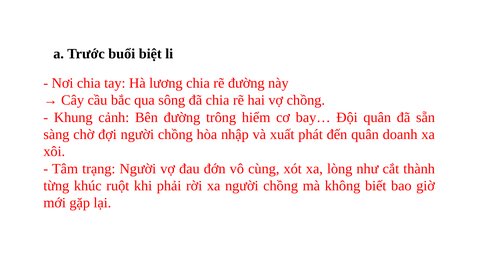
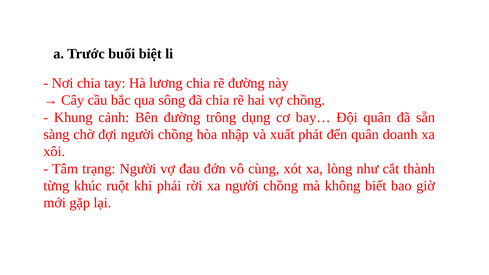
hiểm: hiểm -> dụng (256, 117)
